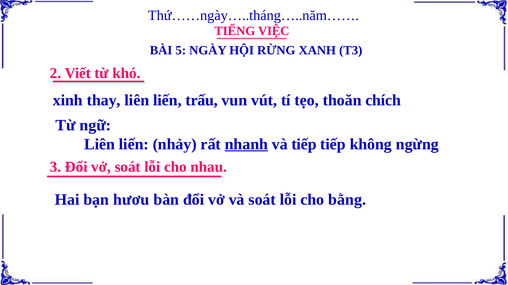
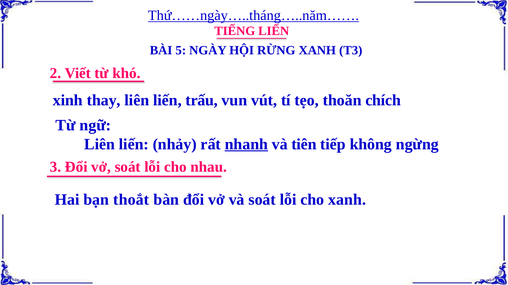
Thứ……ngày…..tháng…..năm…… underline: none -> present (253, 16)
TIẾNG VIỆC: VIỆC -> LIẾN (274, 31)
và tiếp: tiếp -> tiên (304, 144)
hươu: hươu -> thoắt (131, 200)
cho bằng: bằng -> xanh (347, 200)
